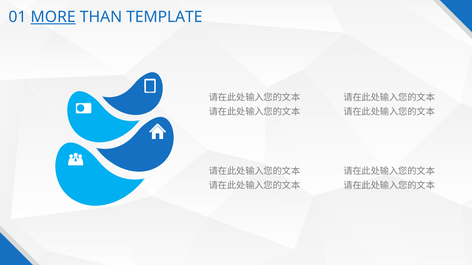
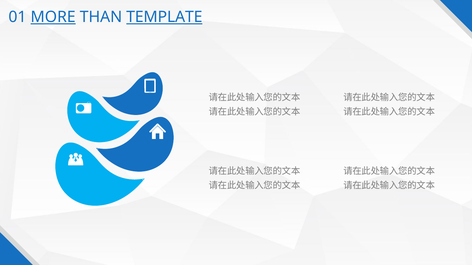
TEMPLATE underline: none -> present (164, 17)
